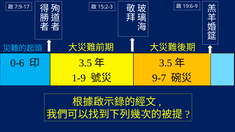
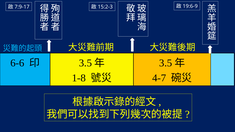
0-6: 0-6 -> 6-6 (17, 63)
1-9: 1-9 -> 1-8 (79, 78)
9-7: 9-7 -> 4-7 (159, 78)
